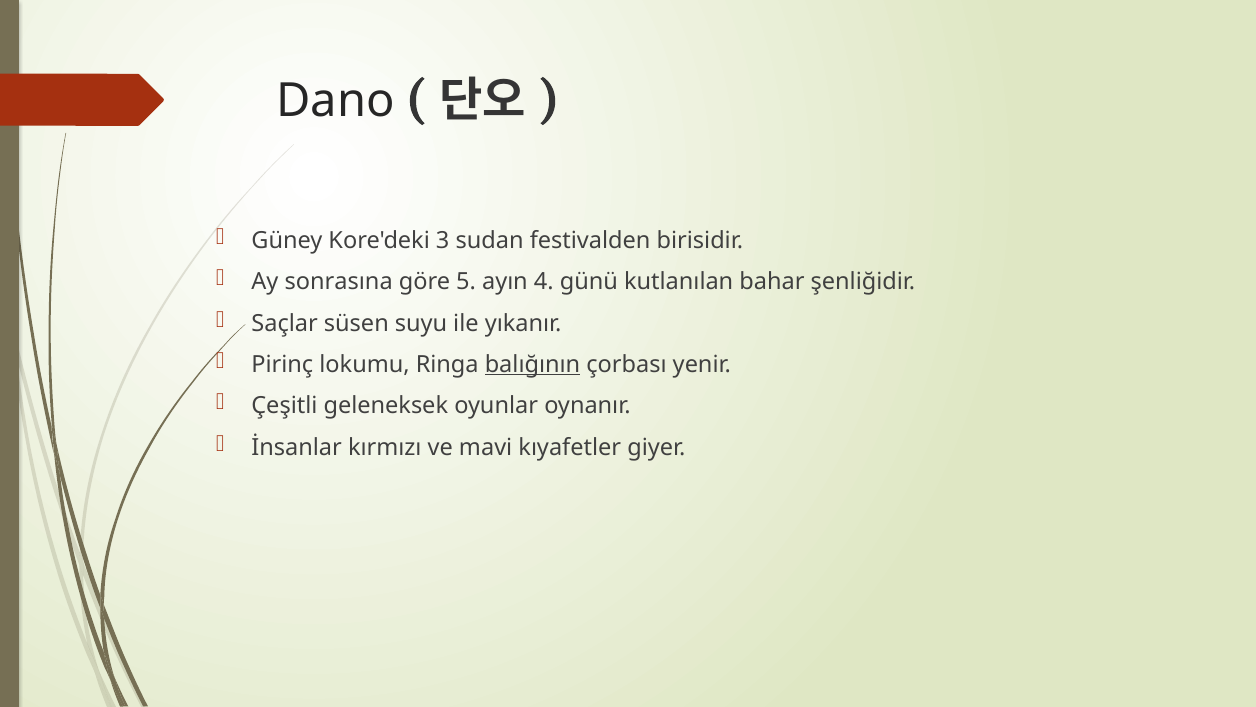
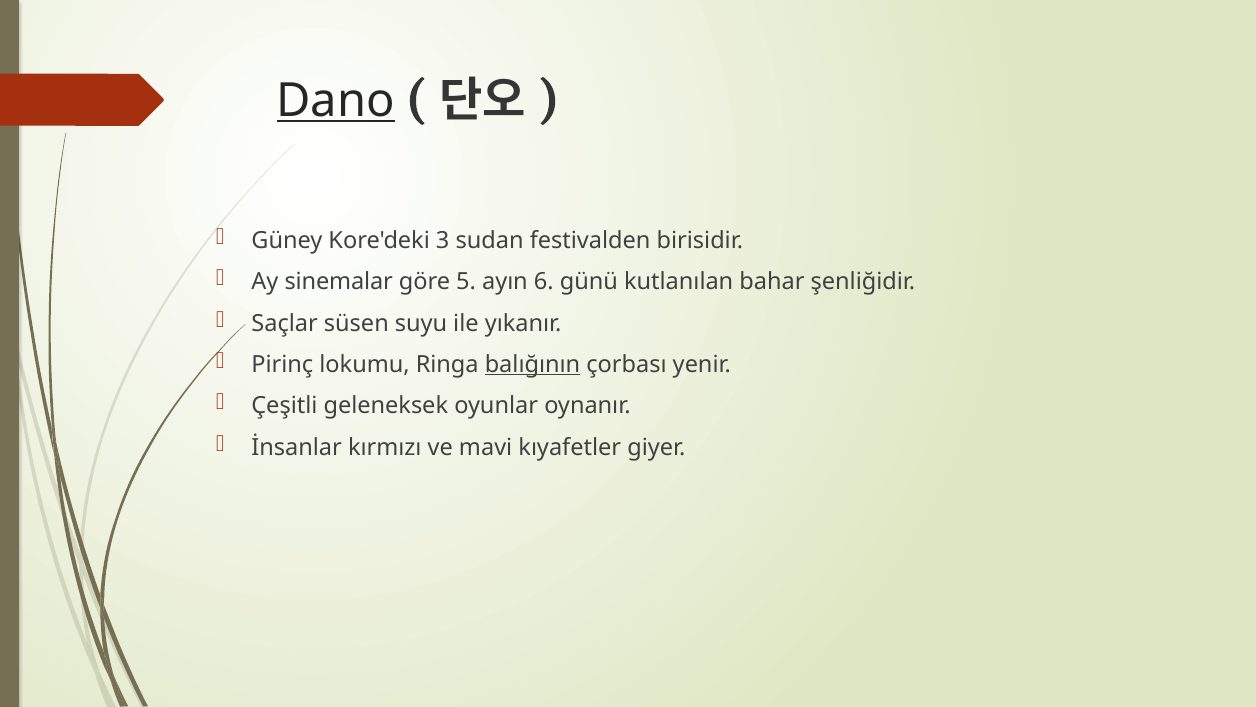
Dano underline: none -> present (336, 101)
sonrasına: sonrasına -> sinemalar (339, 282)
4: 4 -> 6 (544, 282)
